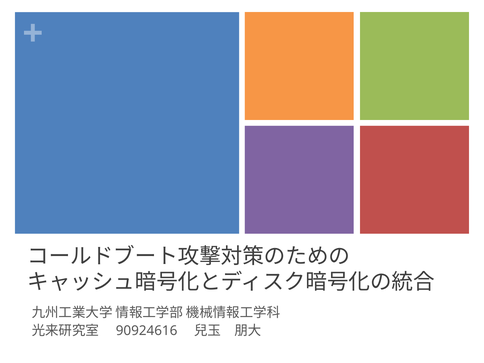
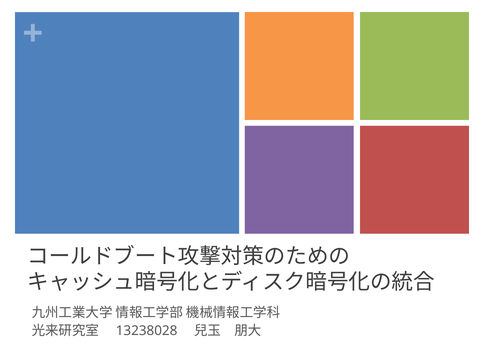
90924616: 90924616 -> 13238028 (147, 331)
